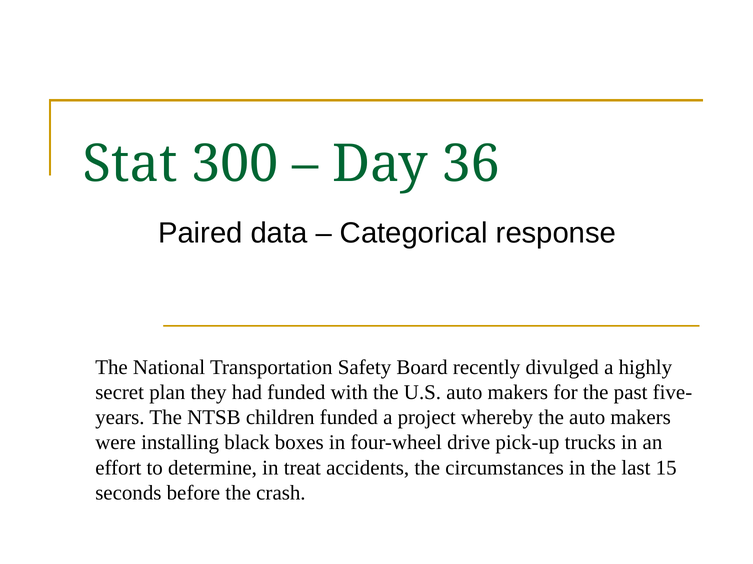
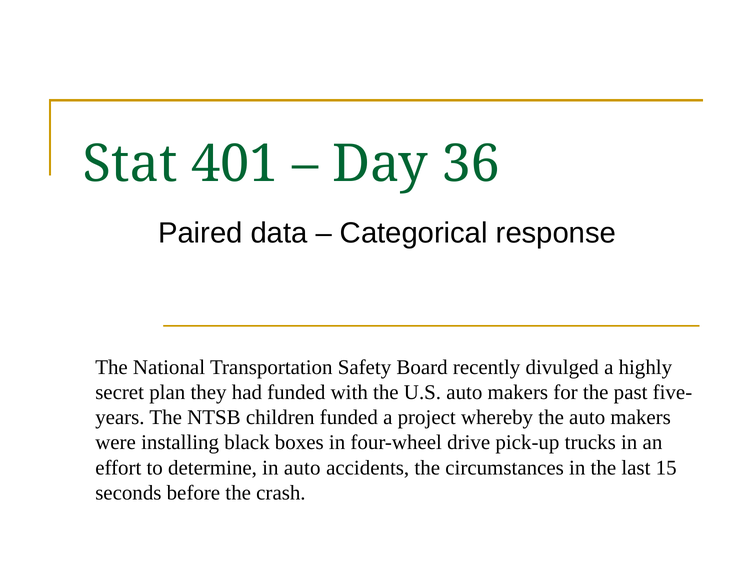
300: 300 -> 401 (235, 164)
in treat: treat -> auto (302, 468)
